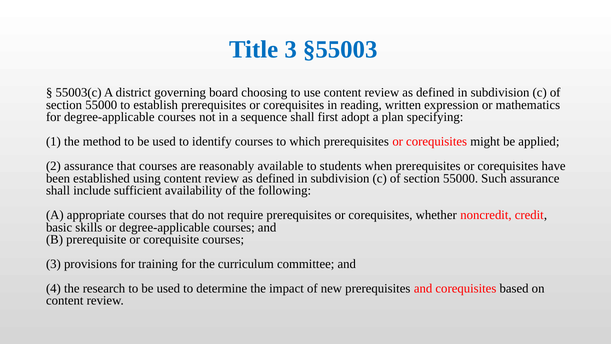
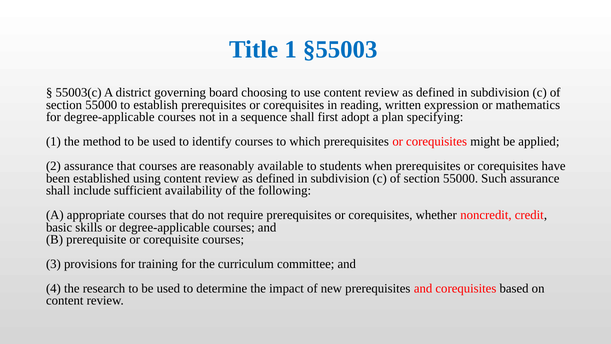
Title 3: 3 -> 1 (291, 50)
